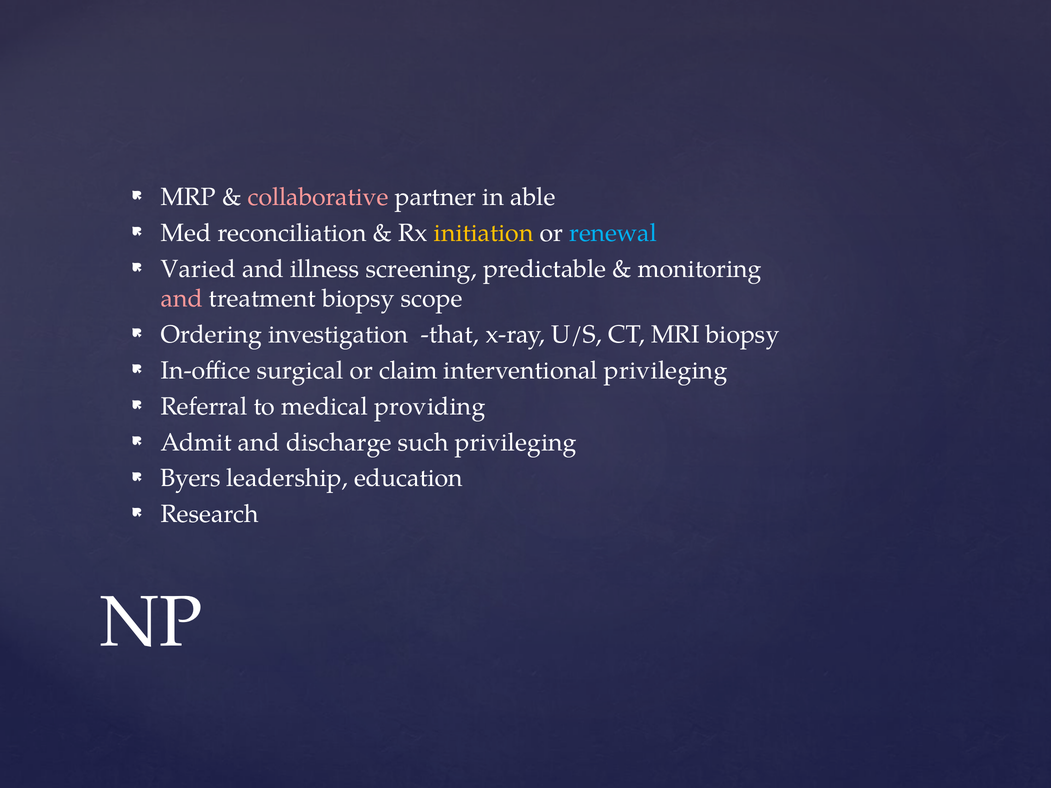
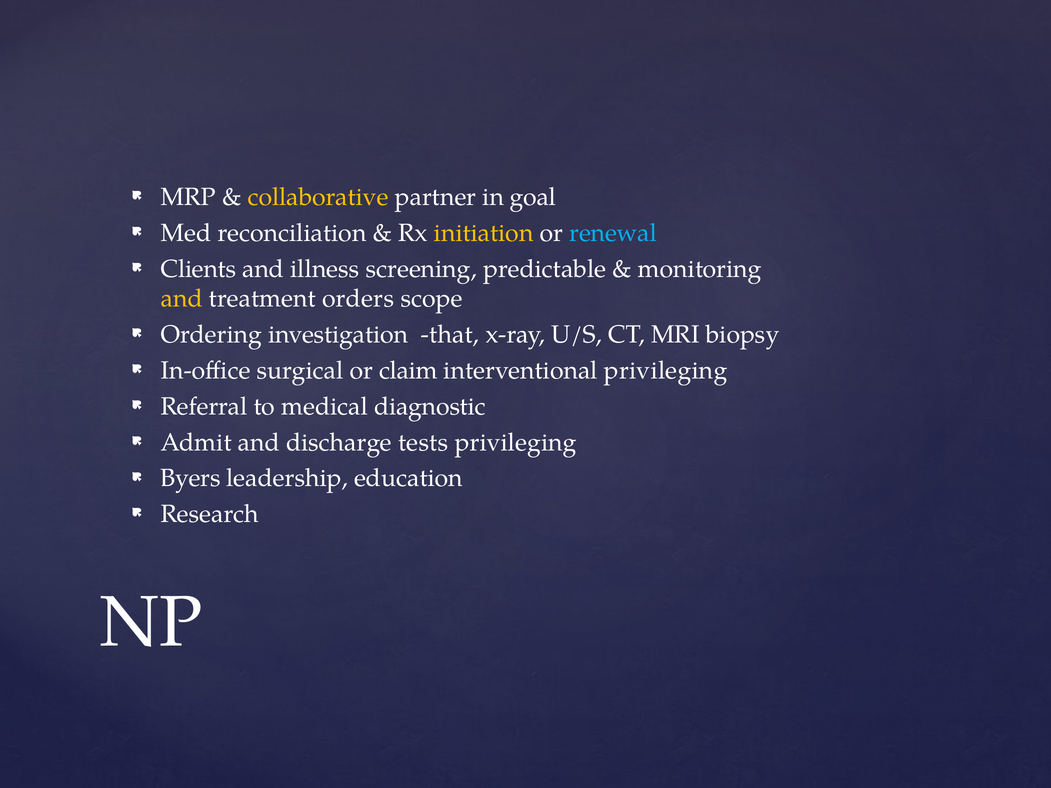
collaborative colour: pink -> yellow (318, 197)
able: able -> goal (533, 197)
Varied: Varied -> Clients (198, 269)
and colour: pink -> yellow (182, 299)
treatment biopsy: biopsy -> orders (358, 299)
providing: providing -> diagnostic (430, 407)
such: such -> tests (423, 443)
